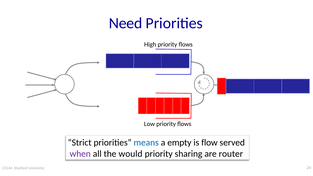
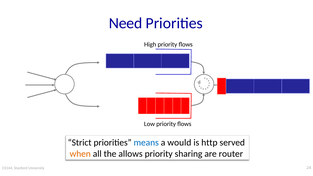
empty: empty -> would (179, 143)
flow: flow -> http (209, 143)
when colour: purple -> orange (80, 154)
would: would -> allows (131, 154)
